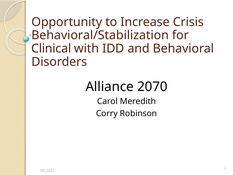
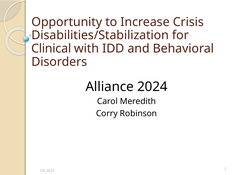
Behavioral/Stabilization: Behavioral/Stabilization -> Disabilities/Stabilization (100, 35)
2070: 2070 -> 2024 (152, 87)
